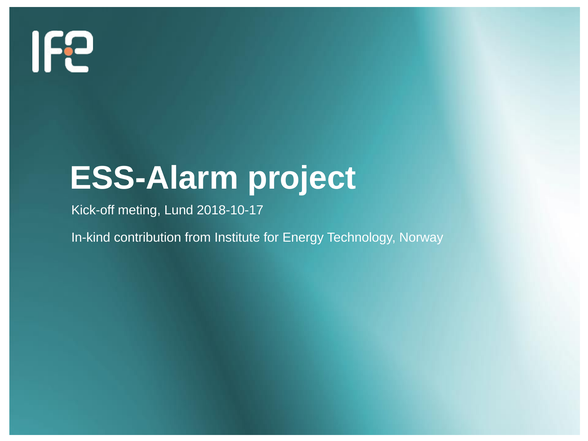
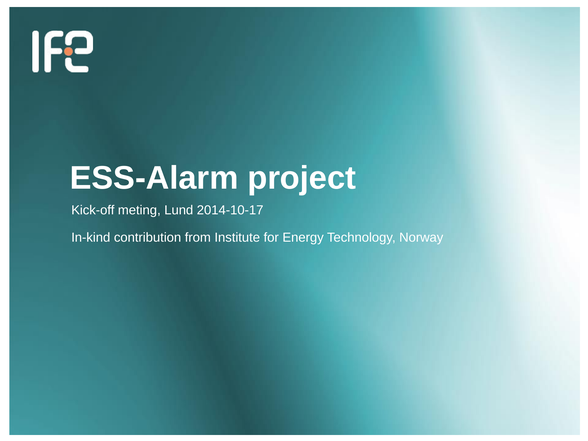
2018-10-17: 2018-10-17 -> 2014-10-17 (230, 210)
